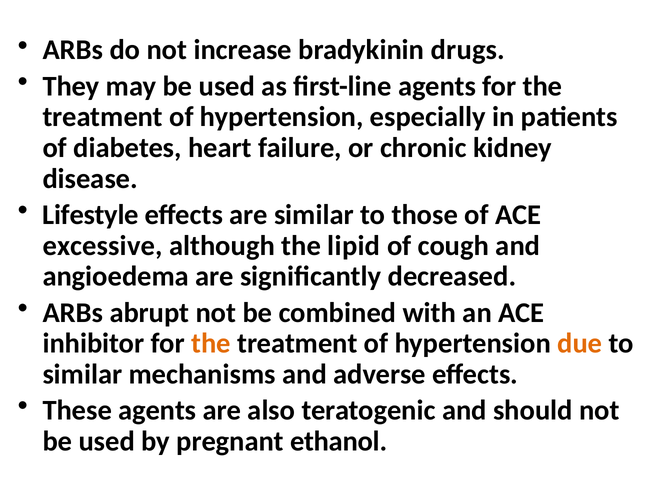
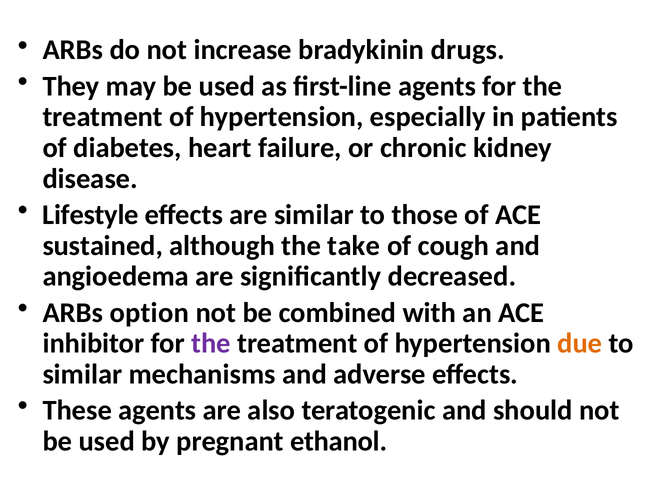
excessive: excessive -> sustained (103, 246)
lipid: lipid -> take (354, 246)
abrupt: abrupt -> option (149, 313)
the colour: orange -> purple (211, 344)
